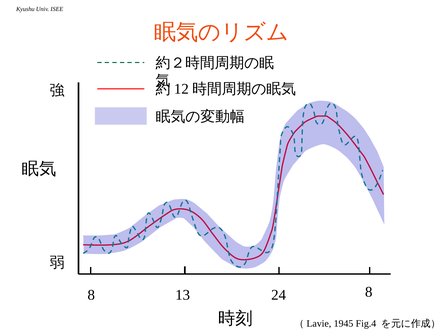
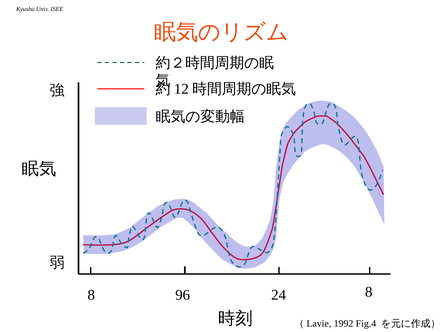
13: 13 -> 96 (183, 295)
1945: 1945 -> 1992 (344, 324)
